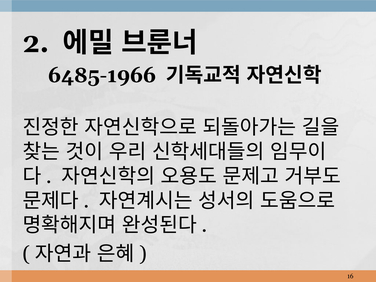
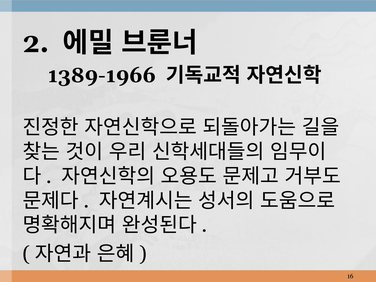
6485-1966: 6485-1966 -> 1389-1966 (102, 75)
